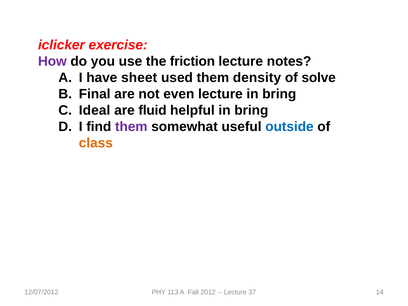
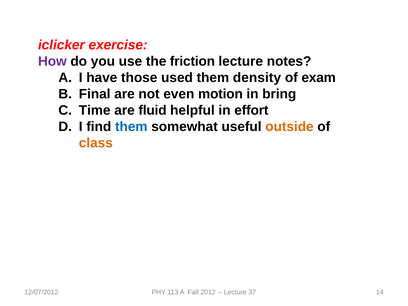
sheet: sheet -> those (139, 78)
solve: solve -> exam (319, 78)
even lecture: lecture -> motion (220, 94)
Ideal: Ideal -> Time (95, 110)
helpful in bring: bring -> effort (251, 110)
them colour: purple -> blue (131, 127)
outside colour: blue -> orange (289, 127)
